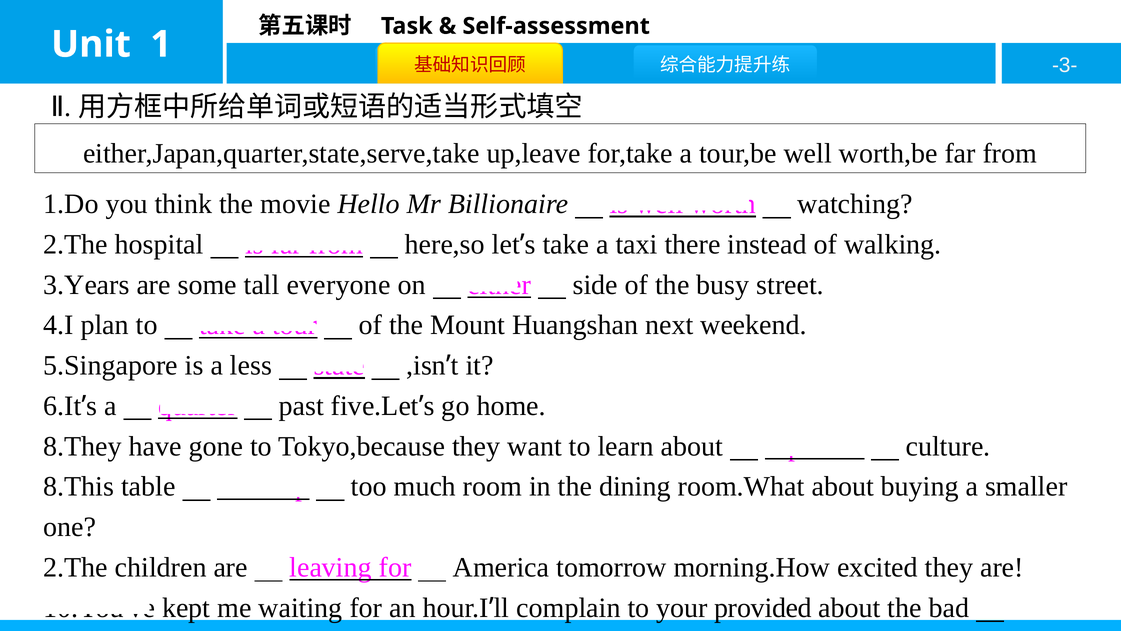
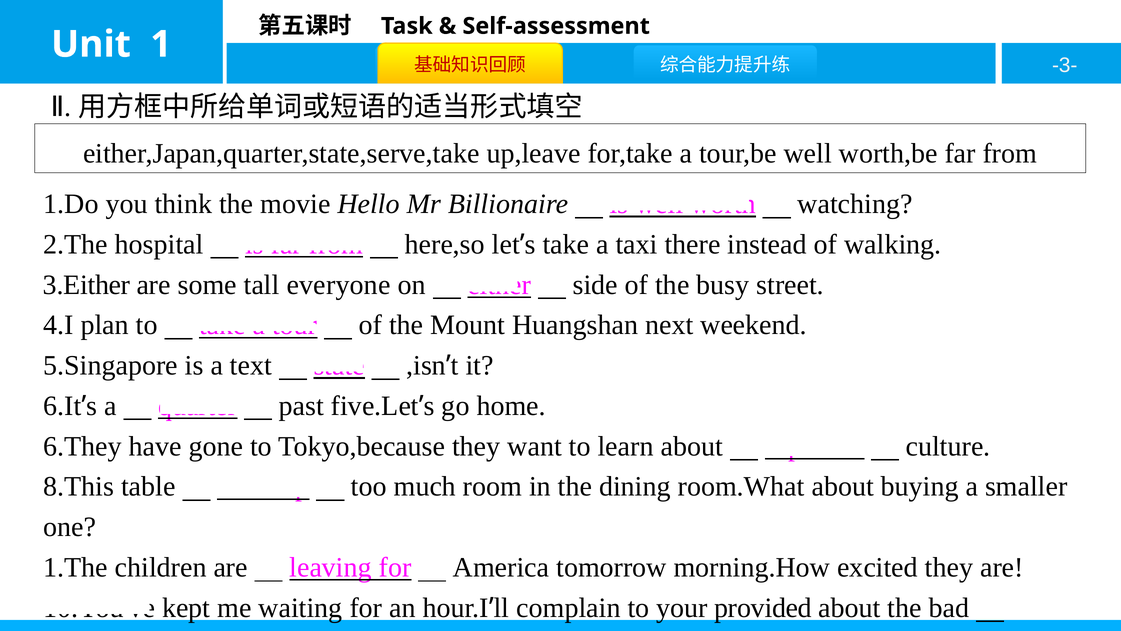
3.Years: 3.Years -> 3.Either (87, 285)
less: less -> text (251, 365)
8.They: 8.They -> 6.They (83, 446)
2.The: 2.The -> 1.The (76, 567)
